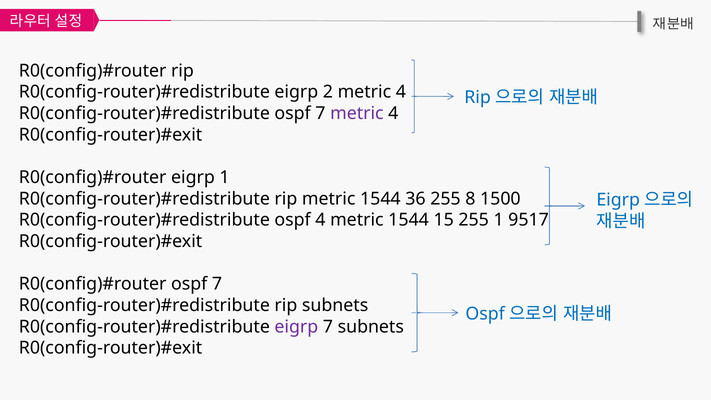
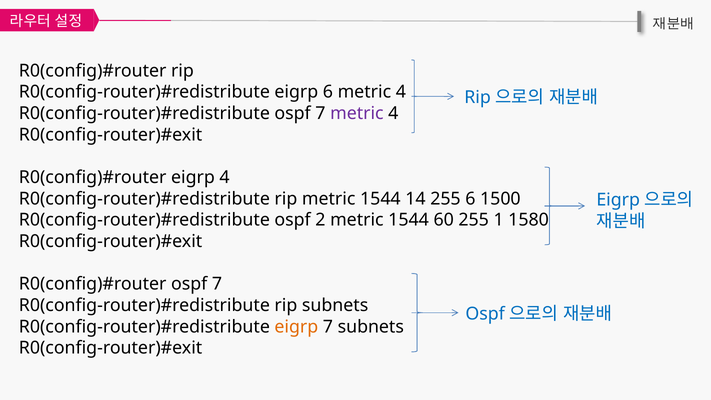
eigrp 2: 2 -> 6 (328, 92)
eigrp 1: 1 -> 4 (225, 177)
36: 36 -> 14 (415, 199)
255 8: 8 -> 6 (470, 199)
ospf 4: 4 -> 2 (320, 220)
15: 15 -> 60 (444, 220)
9517: 9517 -> 1580 (529, 220)
eigrp colour: purple -> orange (296, 327)
